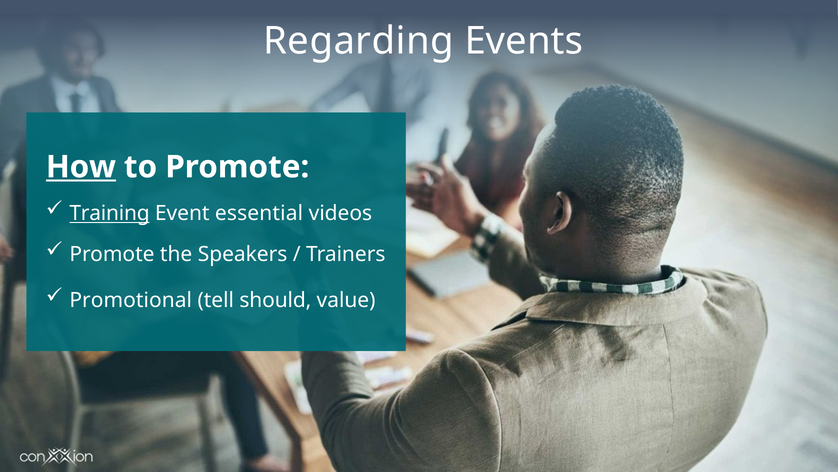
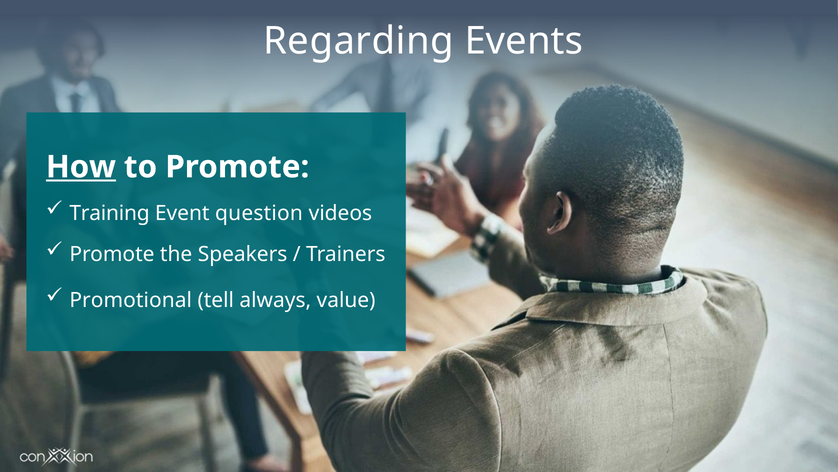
Training underline: present -> none (110, 213)
essential: essential -> question (259, 213)
should: should -> always (275, 300)
